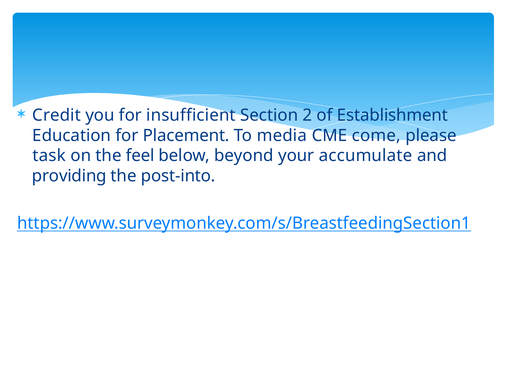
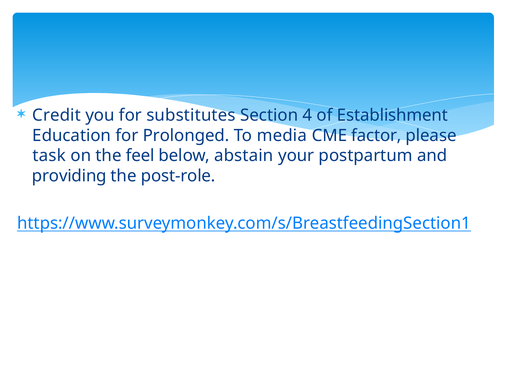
insufficient: insufficient -> substitutes (191, 115)
2: 2 -> 4 (307, 115)
Placement: Placement -> Prolonged (186, 135)
come: come -> factor (376, 135)
beyond: beyond -> abstain (244, 156)
accumulate: accumulate -> postpartum (366, 156)
post-into: post-into -> post-role (178, 176)
